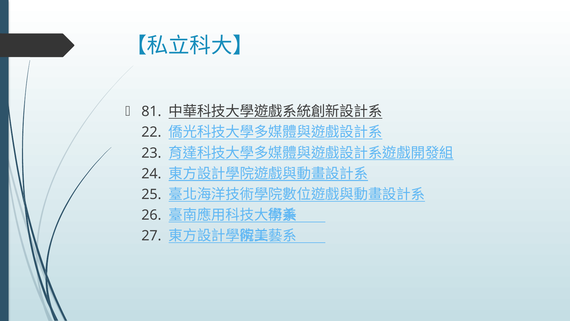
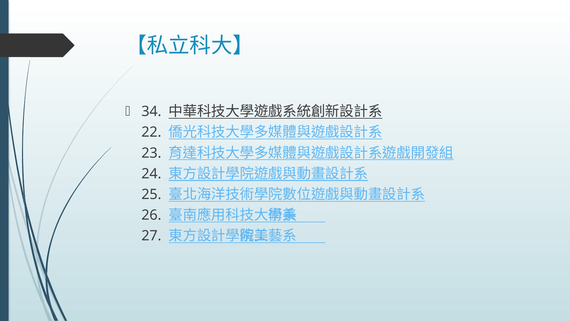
81: 81 -> 34 (151, 111)
